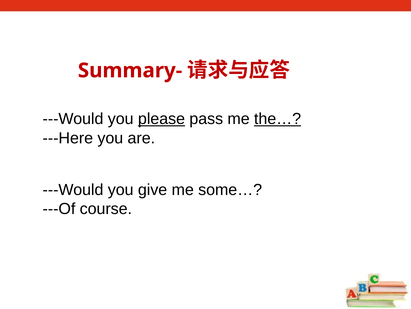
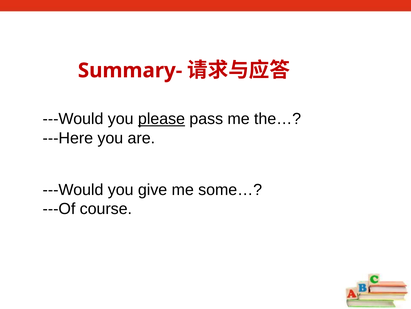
the… underline: present -> none (278, 119)
